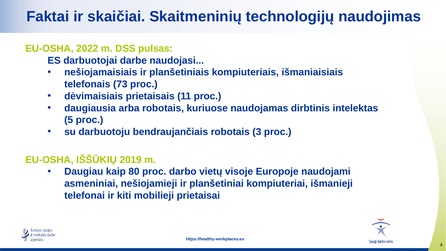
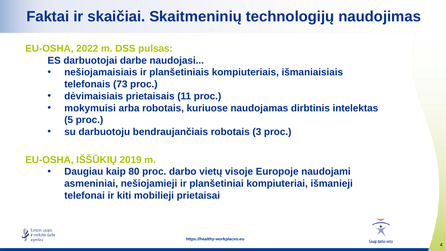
daugiausia: daugiausia -> mokymuisi (90, 108)
